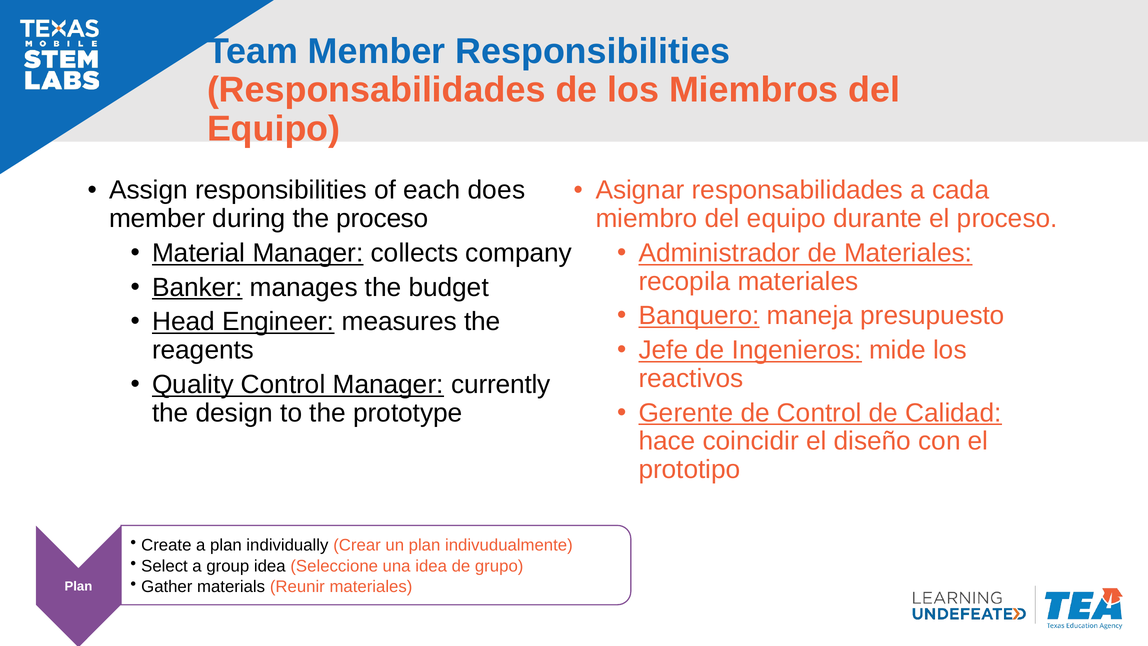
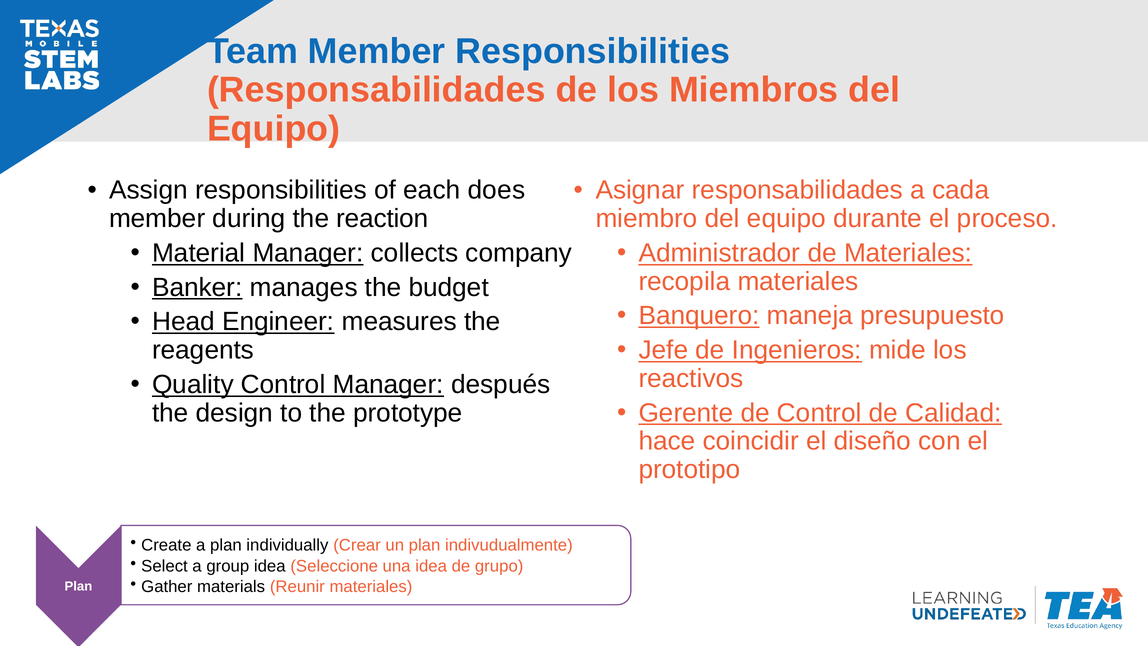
the proceso: proceso -> reaction (382, 219)
currently: currently -> después (501, 384)
